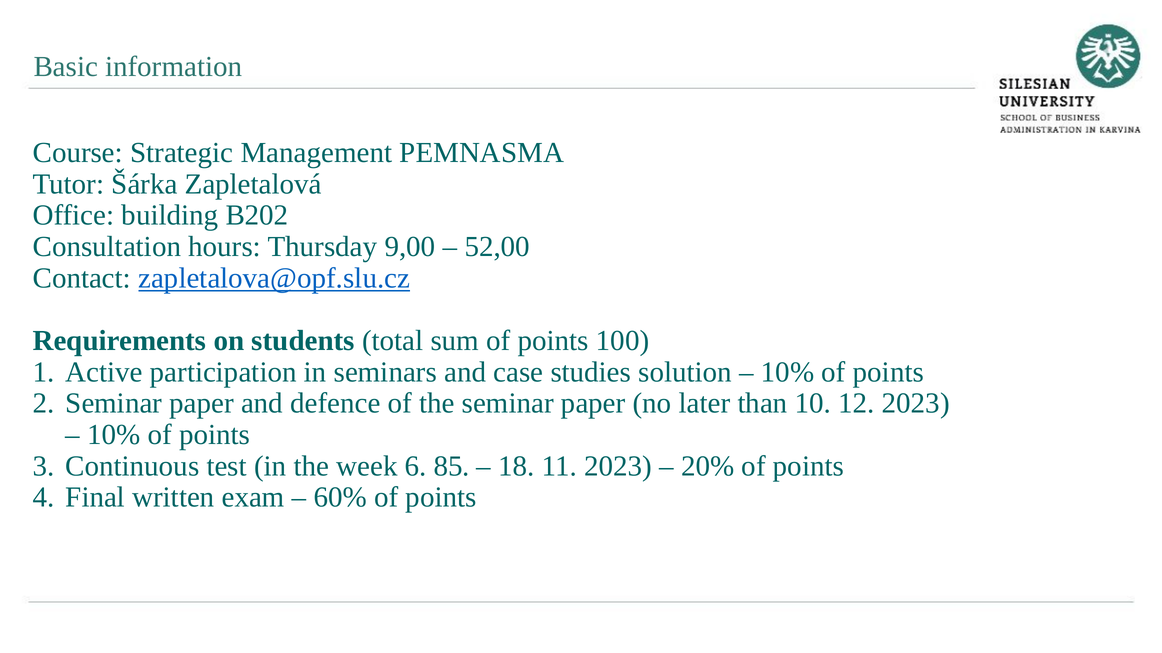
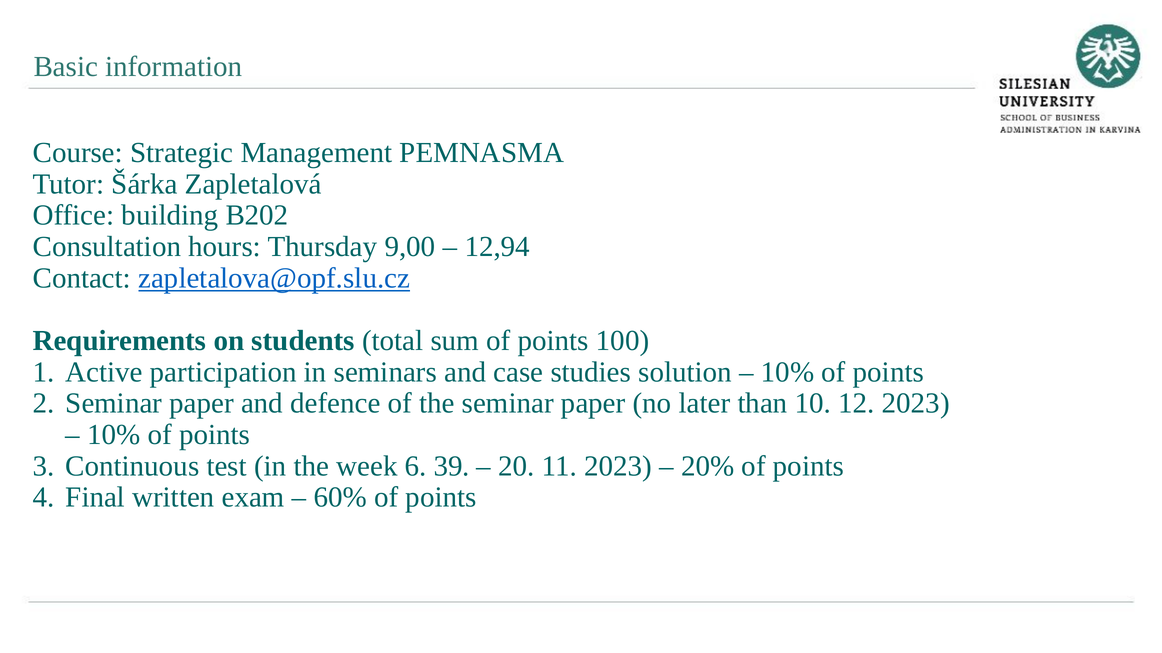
52,00: 52,00 -> 12,94 (497, 247)
85: 85 -> 39 (452, 466)
18: 18 -> 20 (516, 466)
